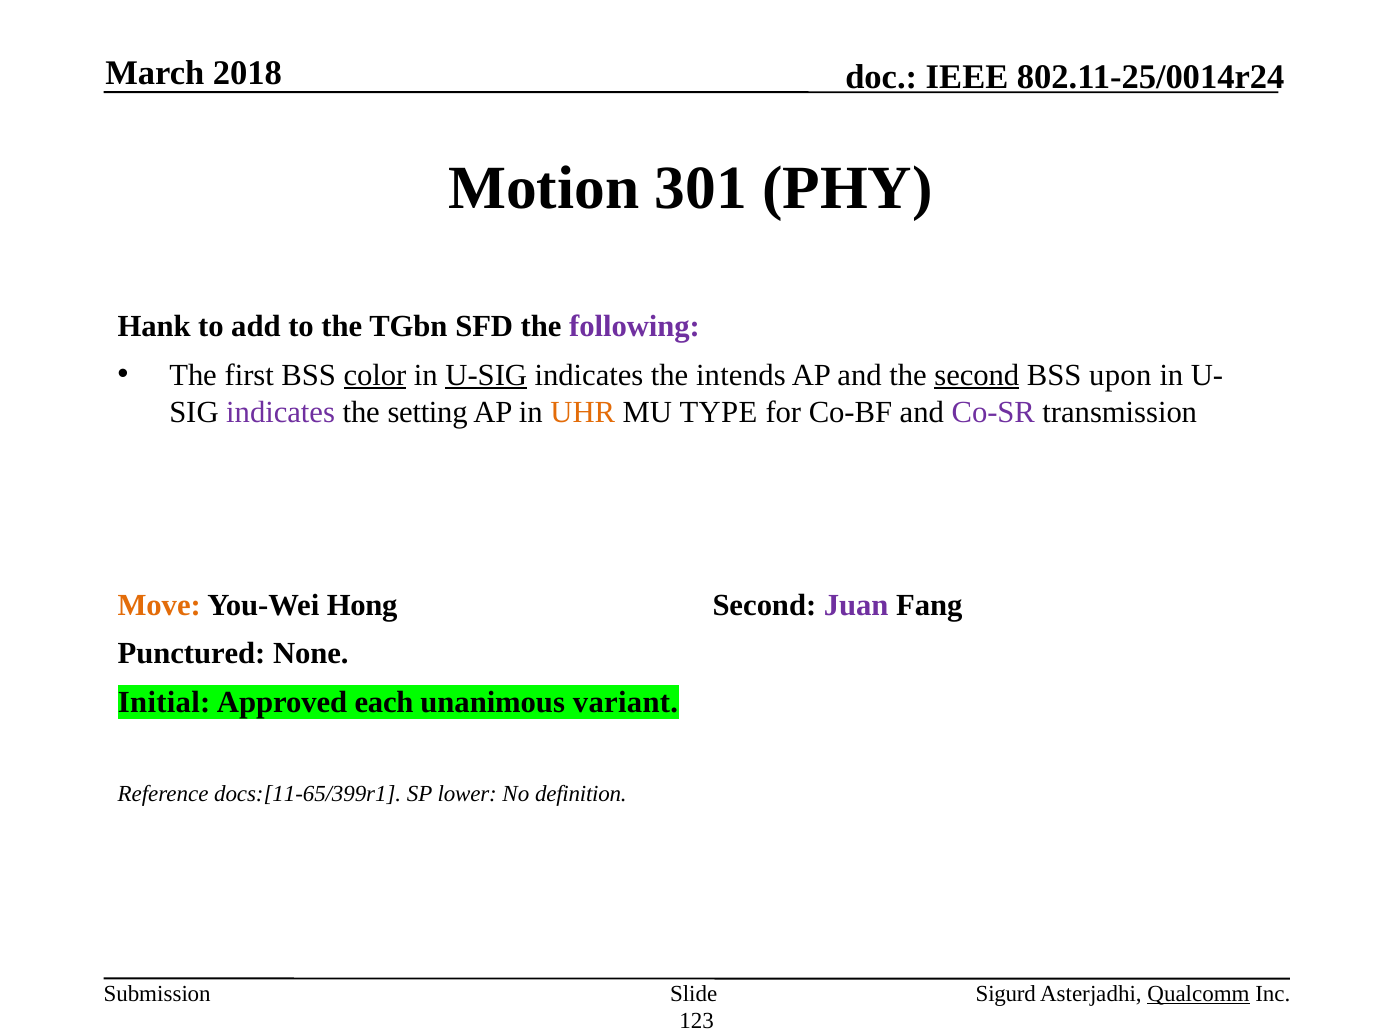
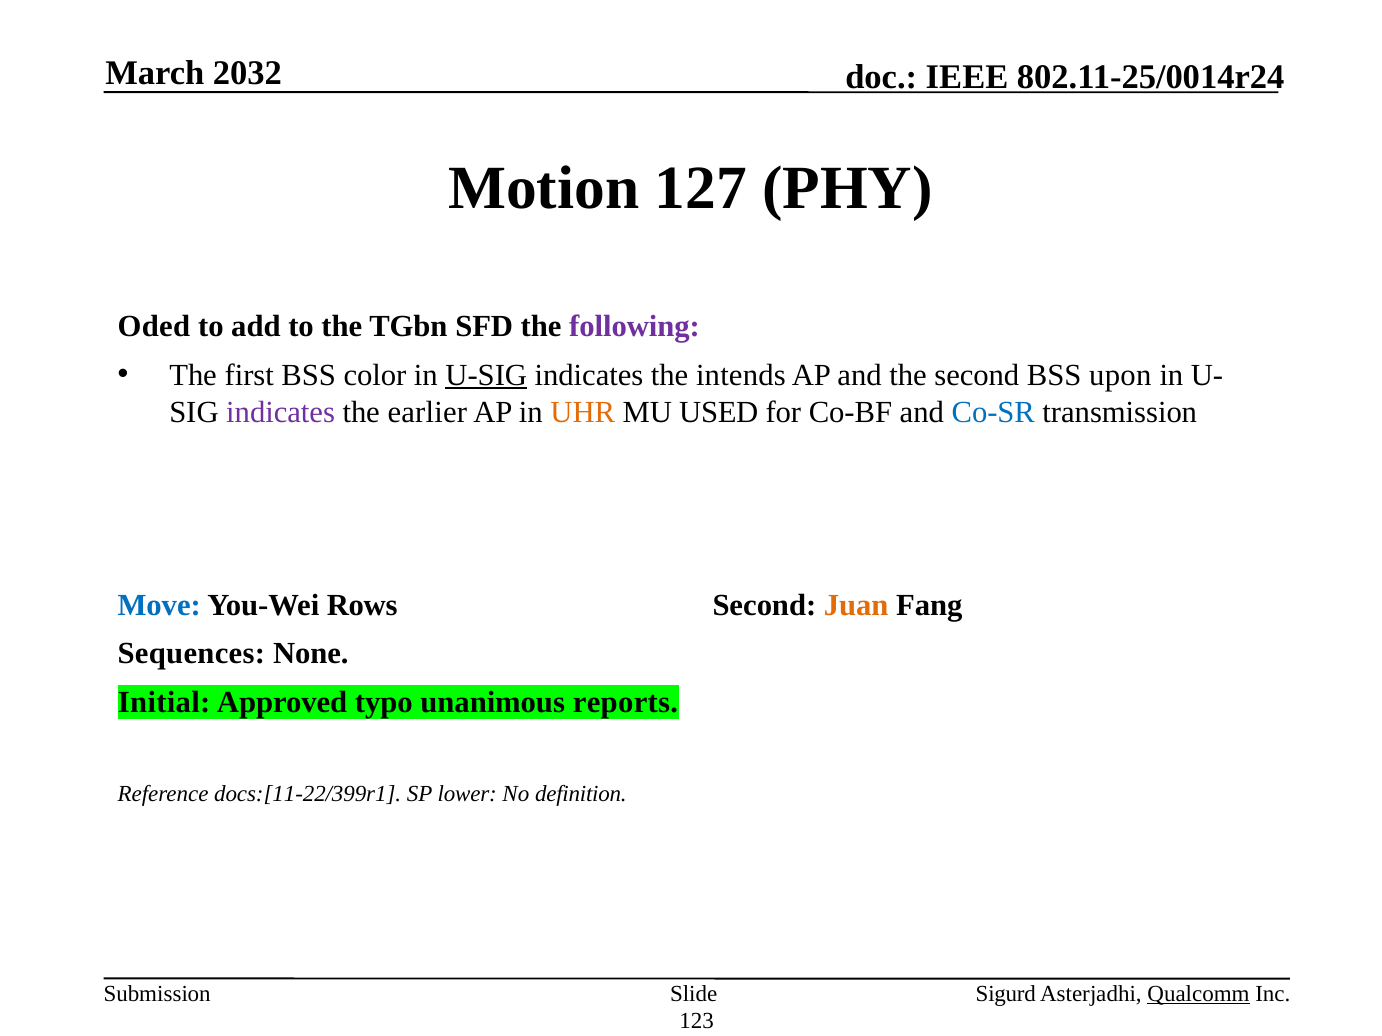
2018: 2018 -> 2032 (247, 73)
301: 301 -> 127 (701, 188)
Hank: Hank -> Oded (154, 327)
color underline: present -> none (375, 375)
second underline: present -> none (977, 375)
setting: setting -> earlier (427, 412)
TYPE: TYPE -> USED (719, 412)
Co-SR colour: purple -> blue (993, 412)
Move colour: orange -> blue (159, 606)
Hong: Hong -> Rows (362, 606)
Juan colour: purple -> orange (856, 606)
Punctured: Punctured -> Sequences (191, 654)
each: each -> typo (384, 702)
variant: variant -> reports (626, 702)
docs:[11-65/399r1: docs:[11-65/399r1 -> docs:[11-22/399r1 (308, 794)
